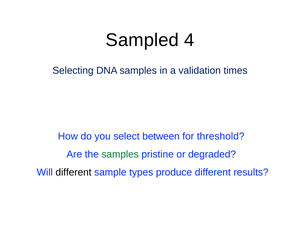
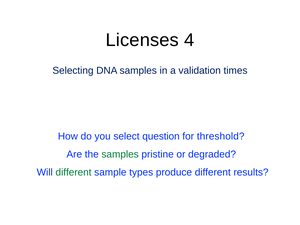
Sampled: Sampled -> Licenses (142, 40)
between: between -> question (161, 136)
different colour: black -> green (74, 172)
